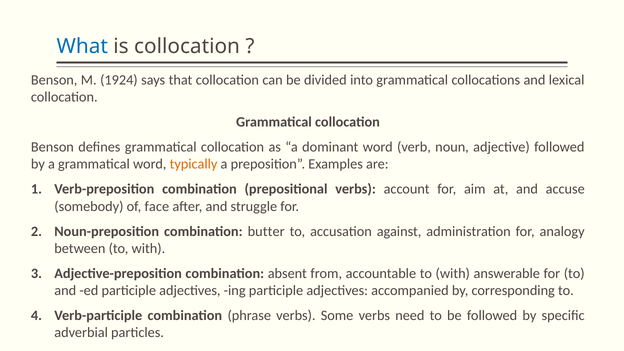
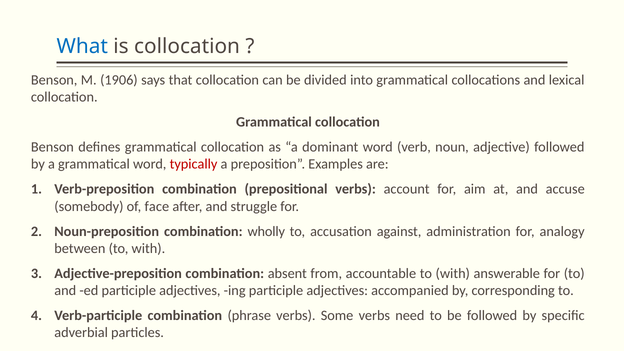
1924: 1924 -> 1906 (119, 80)
typically colour: orange -> red (194, 164)
butter: butter -> wholly (266, 231)
